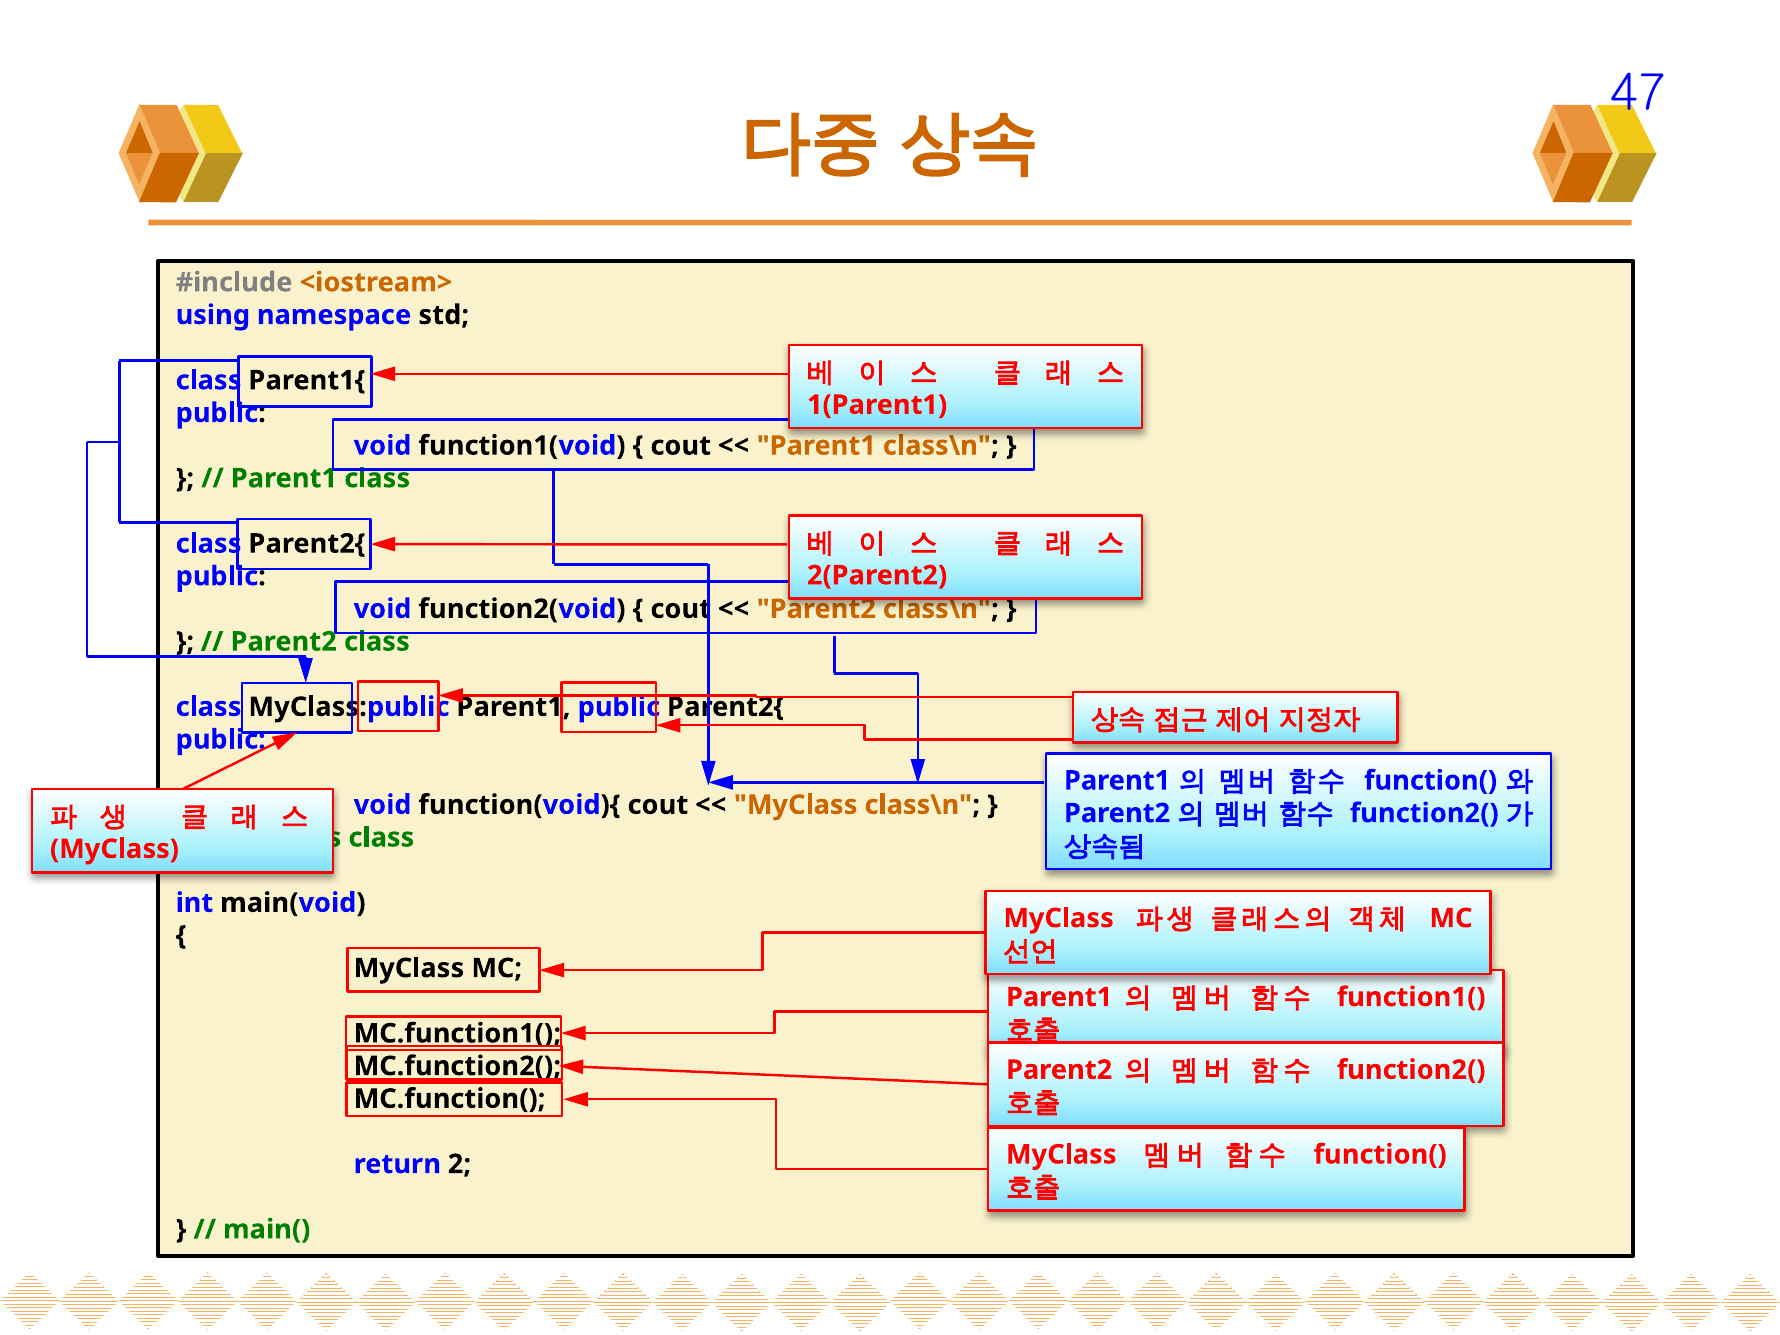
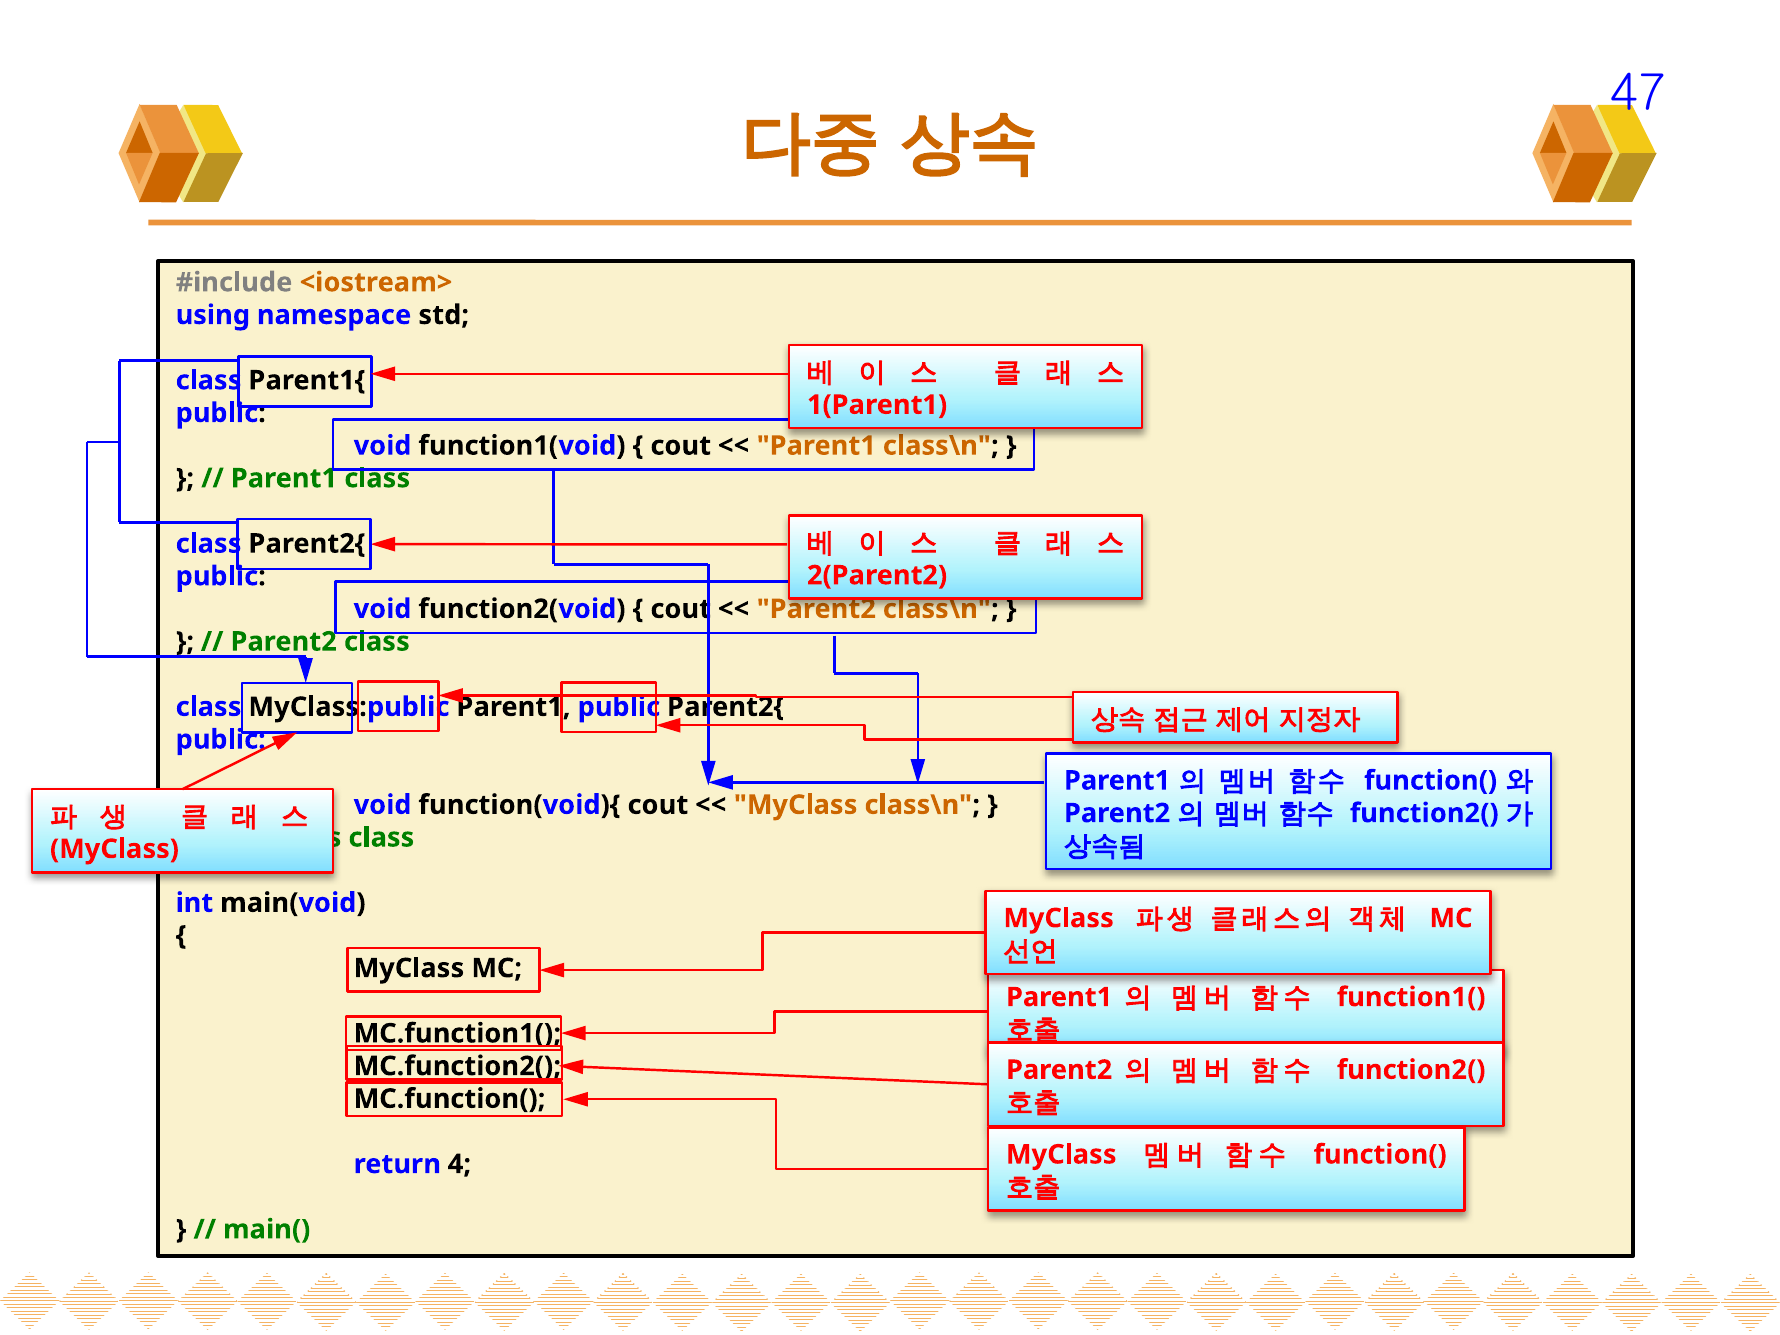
2: 2 -> 4 (459, 1164)
